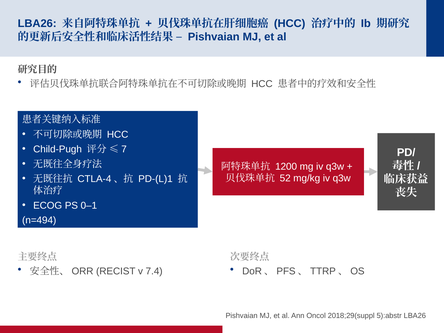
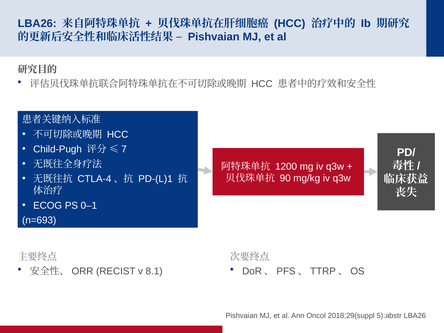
52: 52 -> 90 (285, 178)
n=494: n=494 -> n=693 (39, 220)
7.4: 7.4 -> 8.1 (154, 271)
